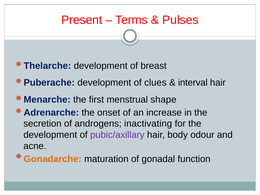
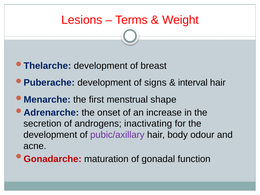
Present: Present -> Lesions (82, 20)
Pulses: Pulses -> Weight (180, 20)
clues: clues -> signs (155, 83)
Gonadarche colour: orange -> red (53, 159)
